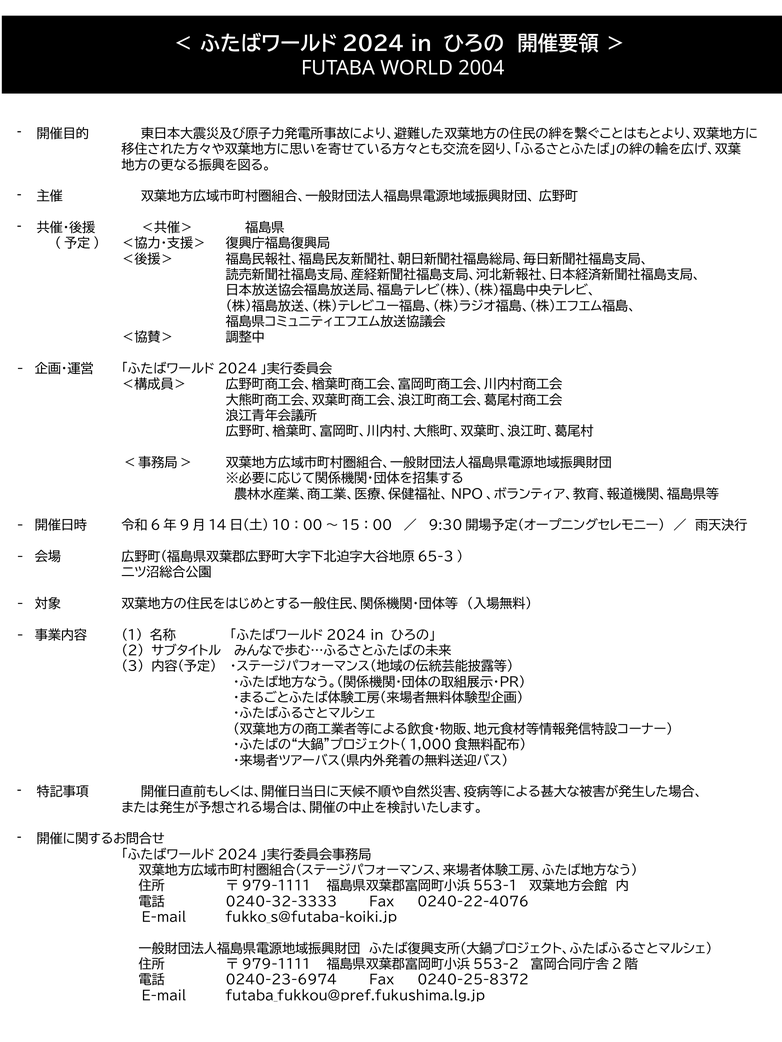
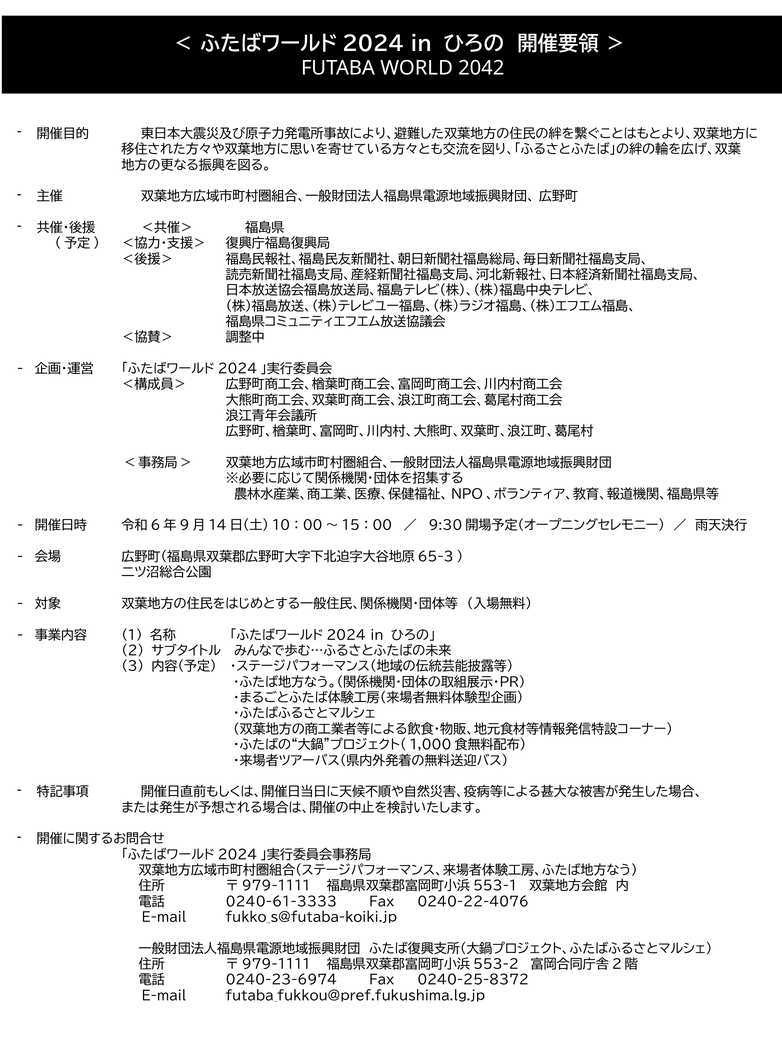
2004: 2004 -> 2042 (481, 68)
0240-32-3333: 0240-32-3333 -> 0240-61-3333 (281, 902)
